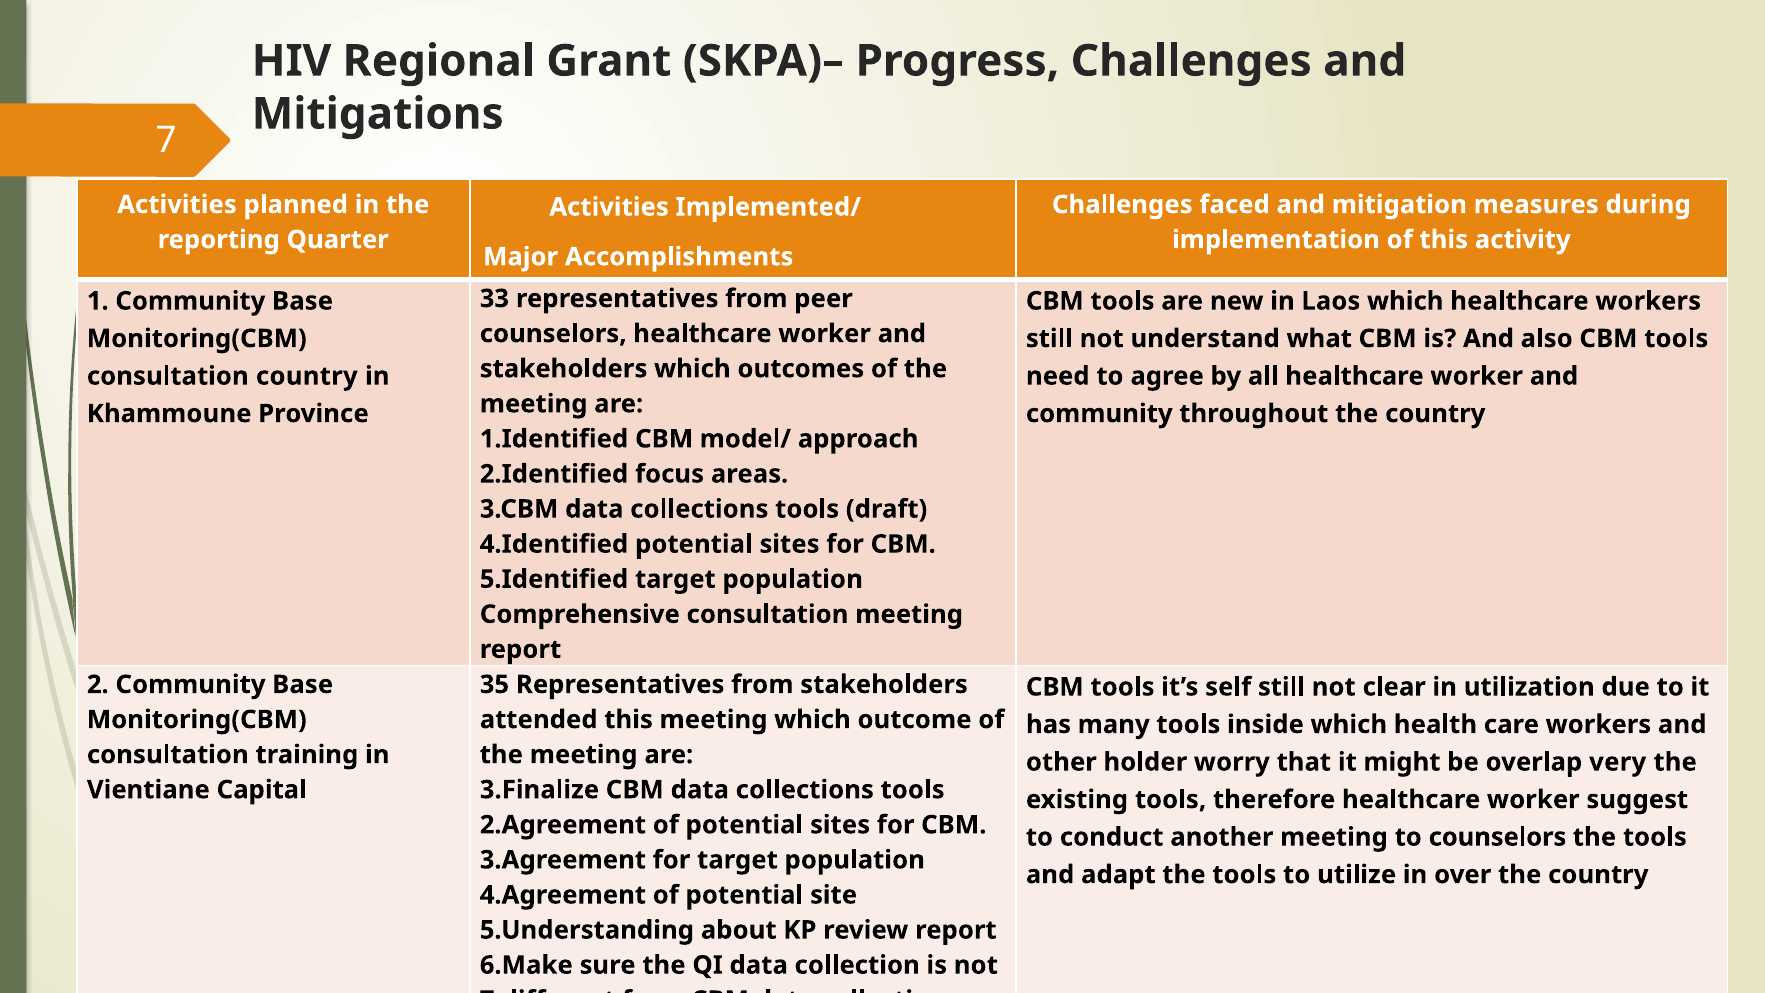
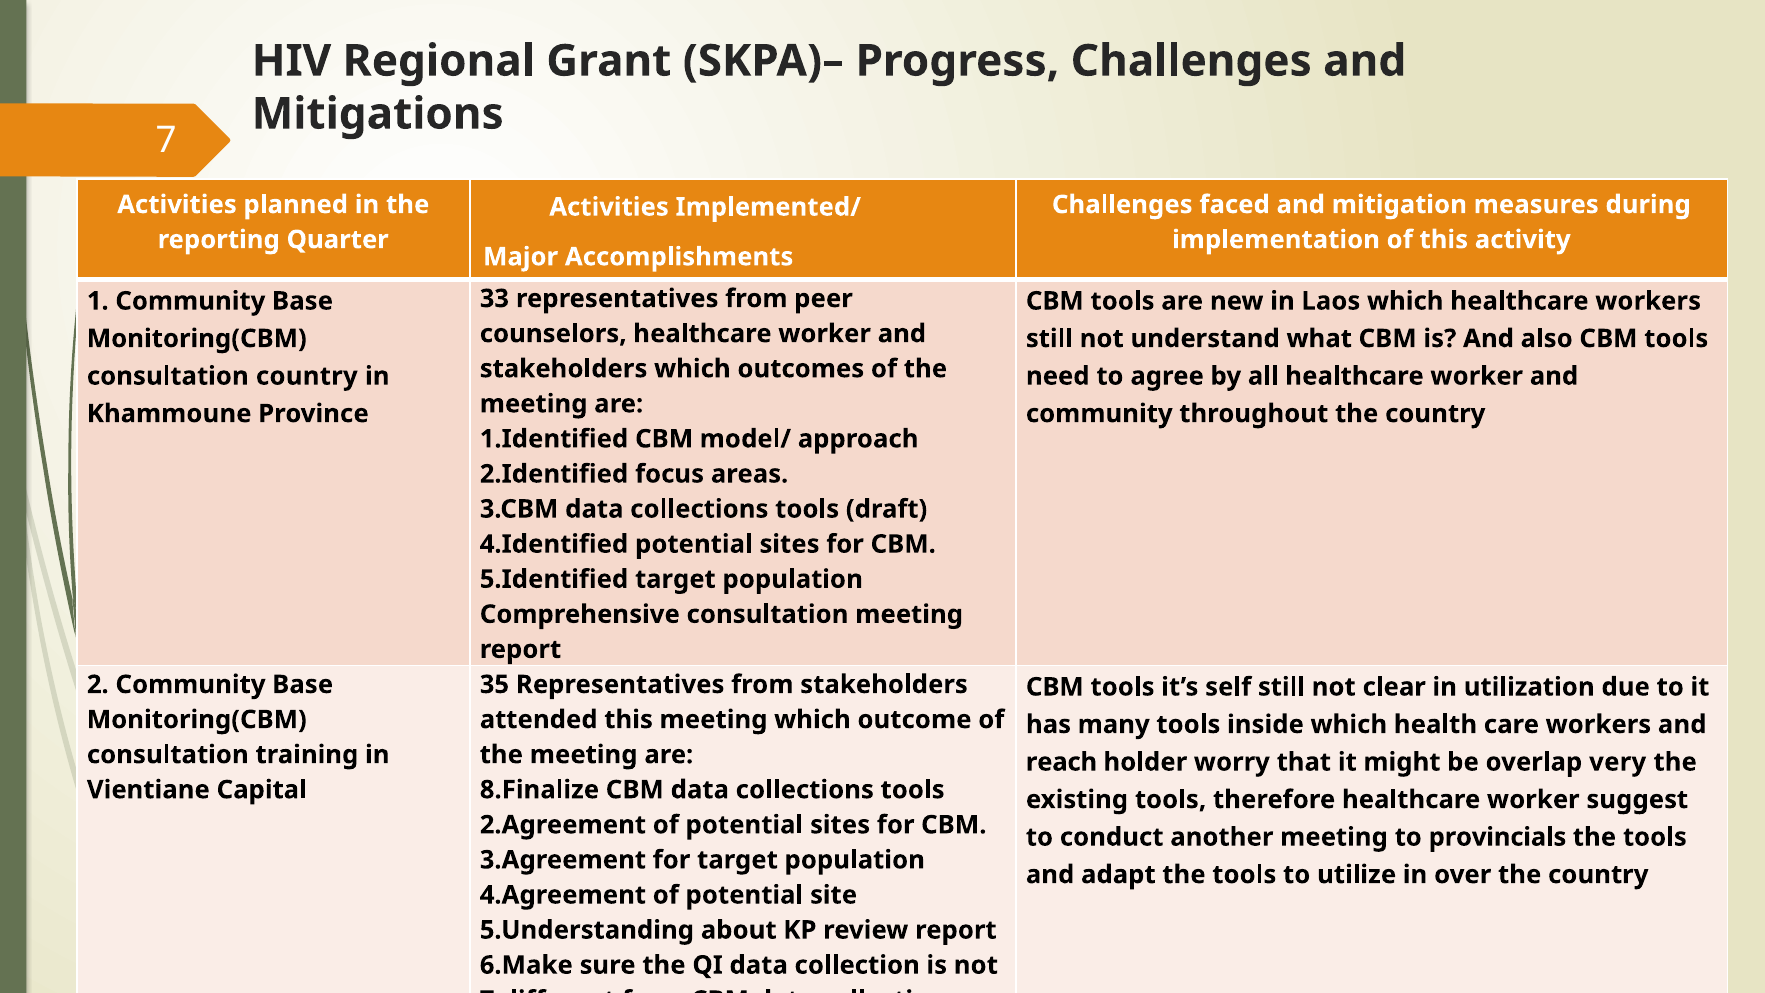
other: other -> reach (1061, 762)
3.Finalize: 3.Finalize -> 8.Finalize (539, 790)
to counselors: counselors -> provincials (1498, 837)
